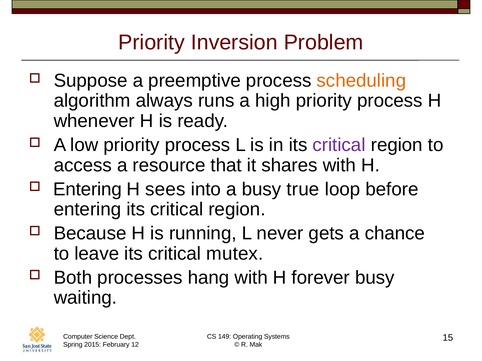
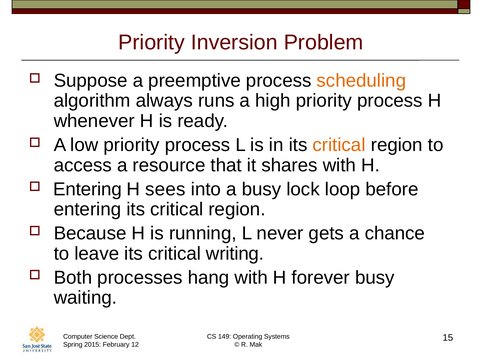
critical colour: purple -> orange (339, 145)
true: true -> lock (303, 189)
mutex: mutex -> writing (235, 254)
